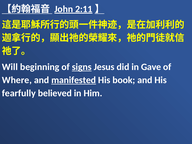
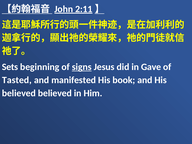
Will: Will -> Sets (10, 67)
Where: Where -> Tasted (17, 80)
manifested underline: present -> none (74, 80)
fearfully: fearfully -> believed (19, 93)
